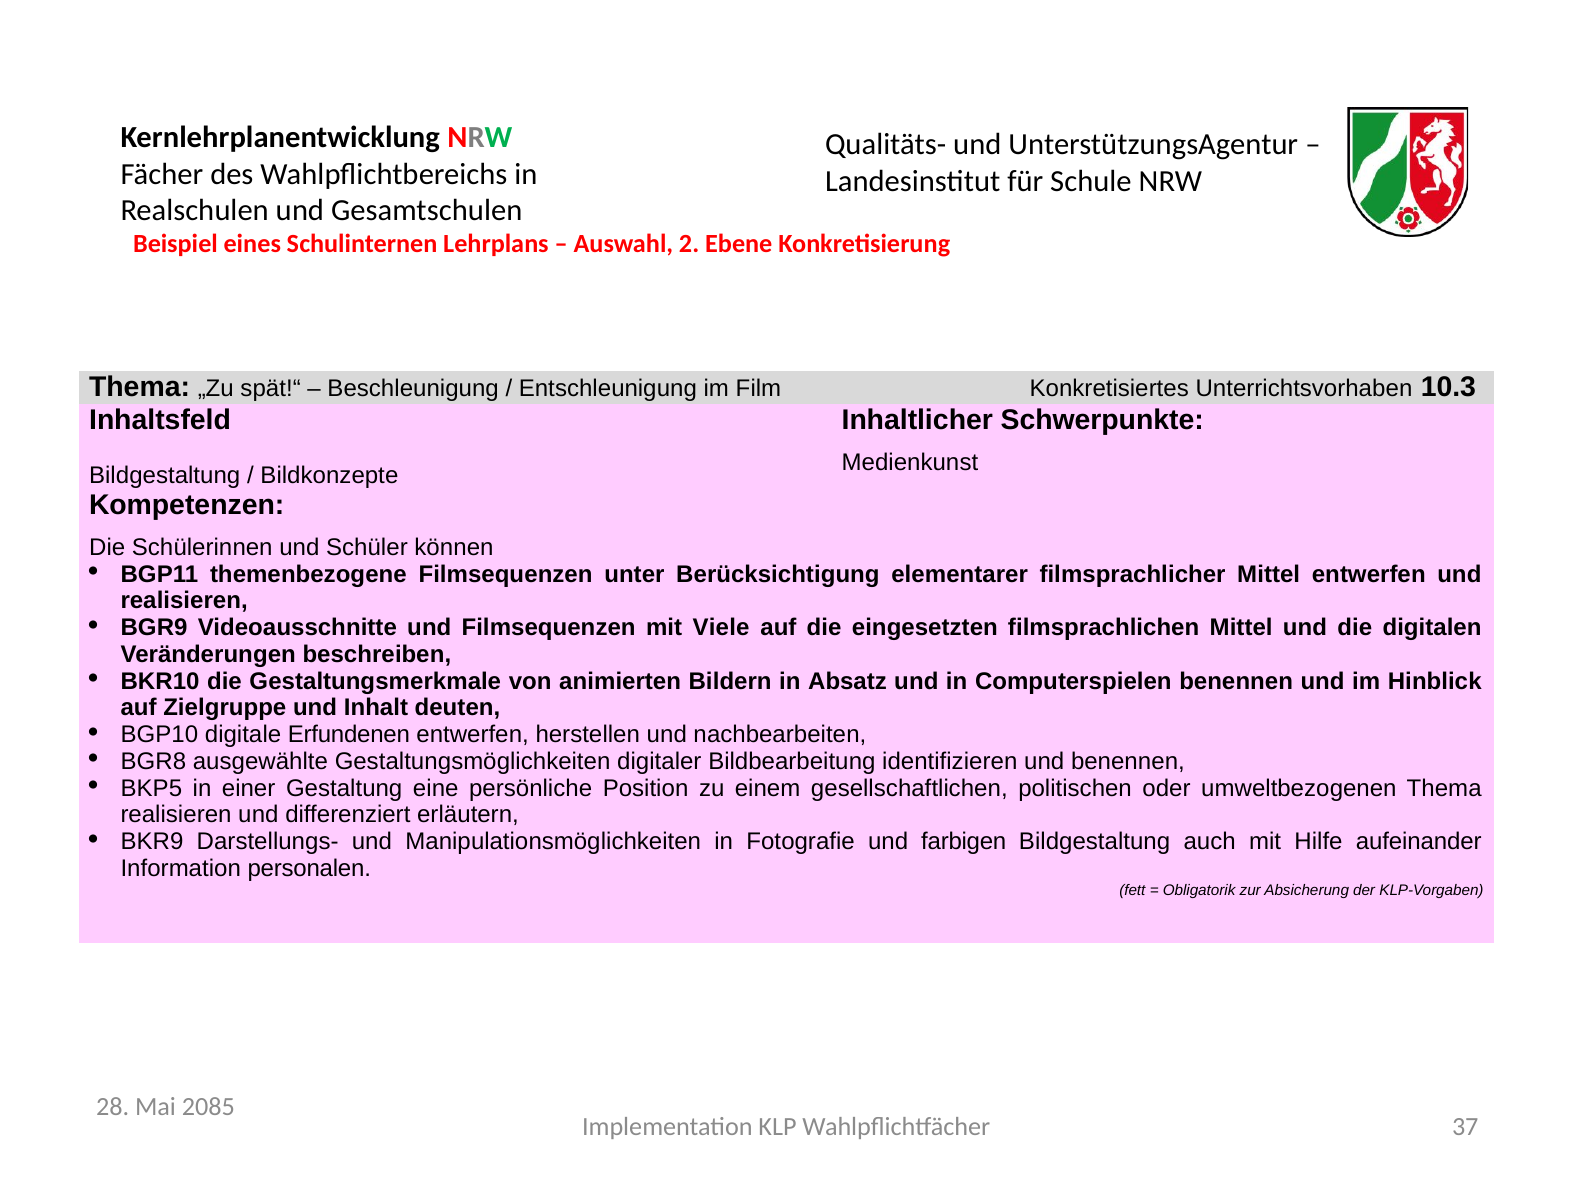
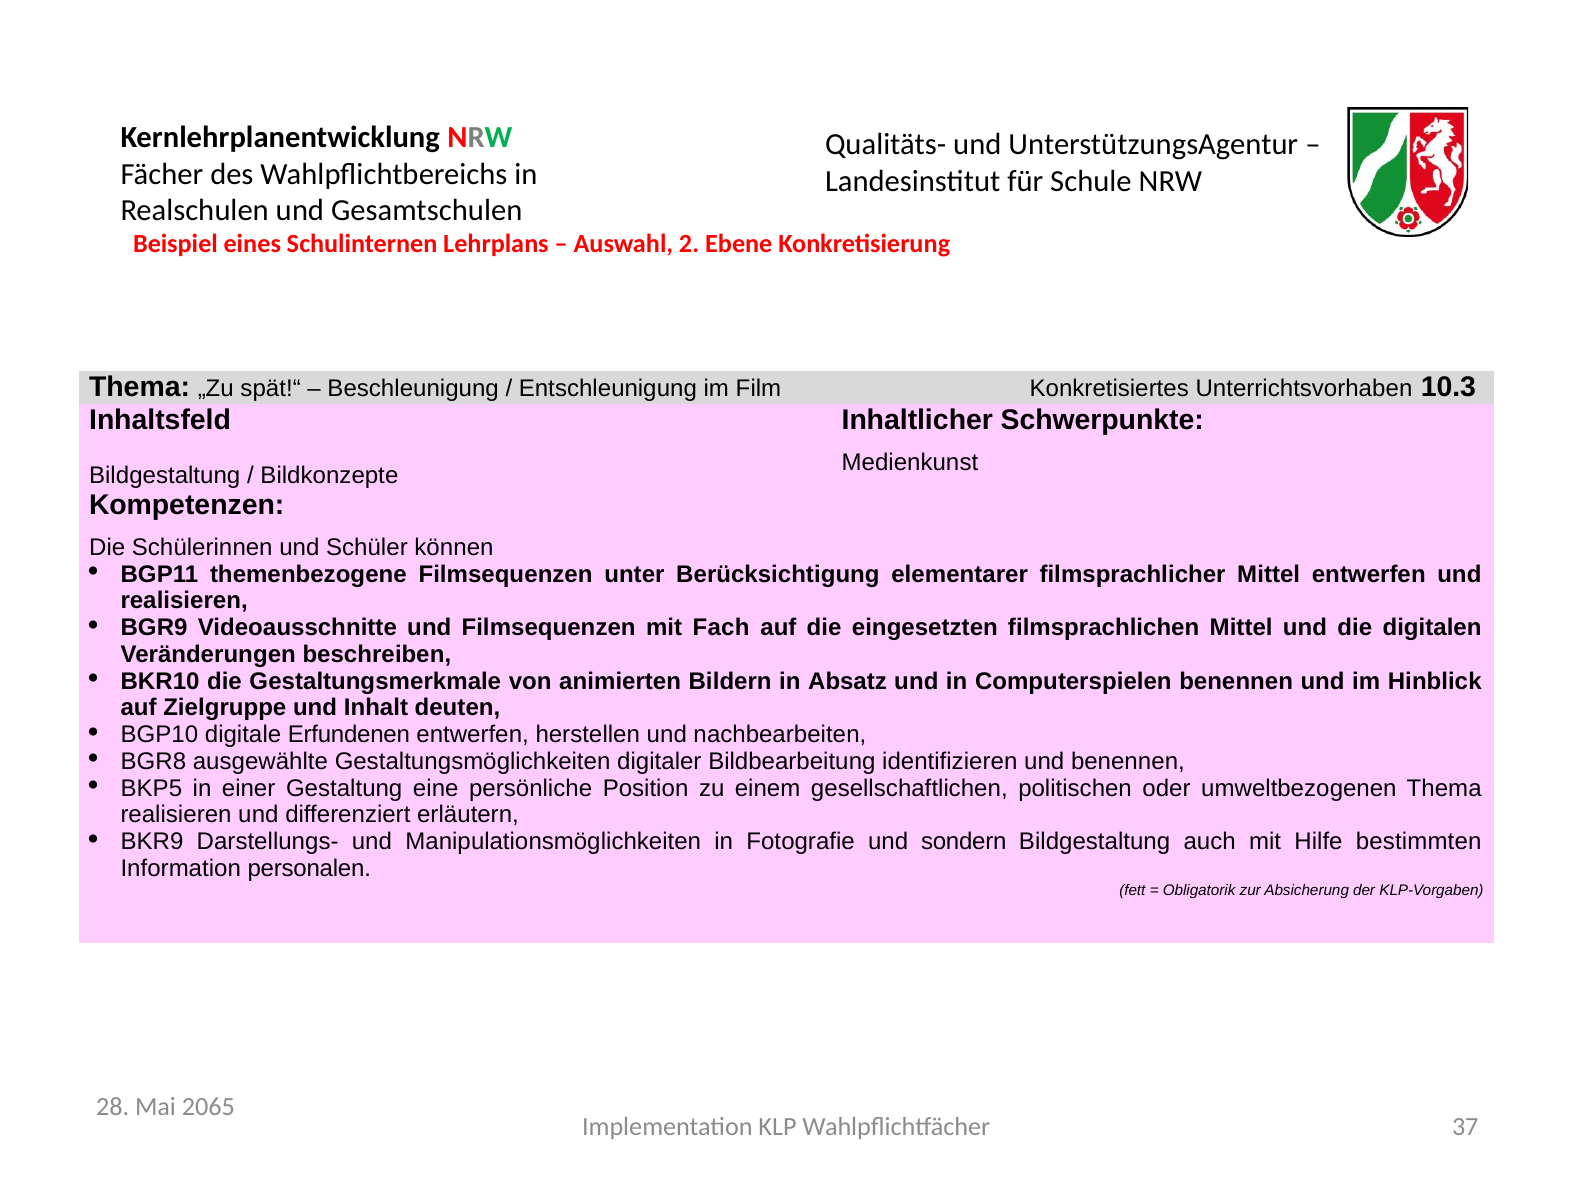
Viele: Viele -> Fach (721, 628)
farbigen: farbigen -> sondern (964, 842)
aufeinander: aufeinander -> bestimmten (1419, 842)
2085: 2085 -> 2065 (208, 1106)
